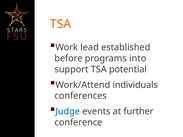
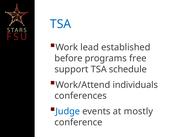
TSA colour: orange -> blue (61, 24)
into: into -> free (138, 58)
potential: potential -> schedule (128, 69)
further: further -> mostly (138, 112)
